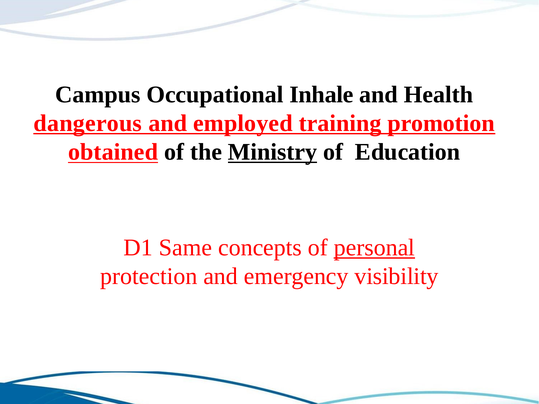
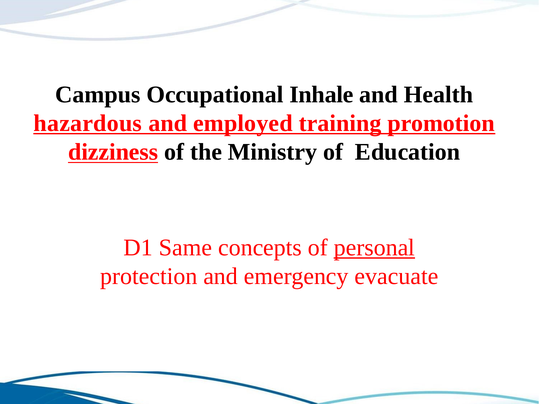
dangerous: dangerous -> hazardous (88, 123)
obtained: obtained -> dizziness (113, 152)
Ministry underline: present -> none (273, 152)
visibility: visibility -> evacuate (396, 277)
